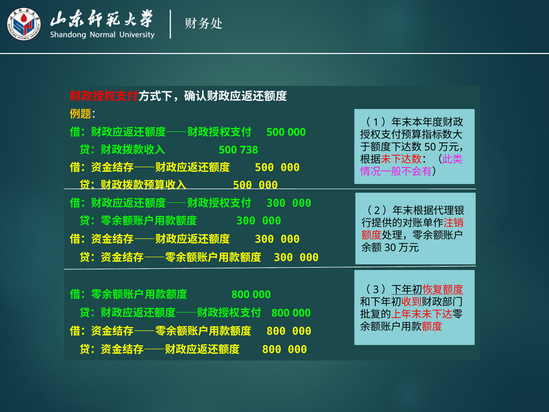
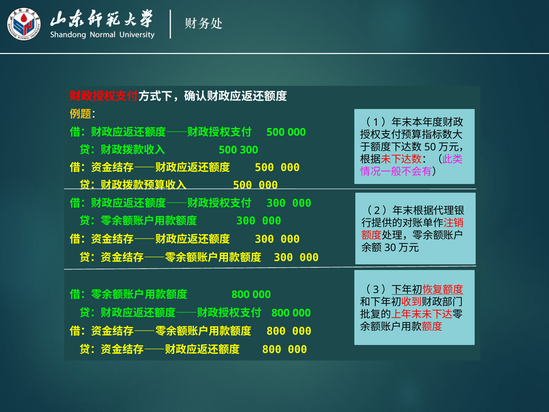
500 738: 738 -> 300 (249, 150)
